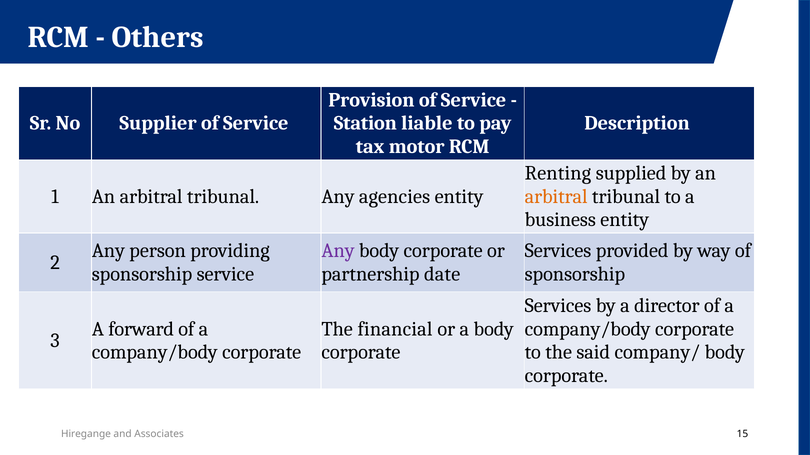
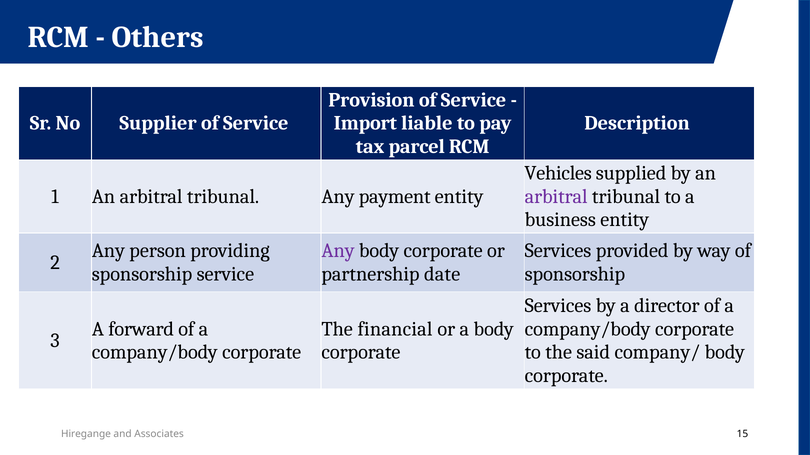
Station: Station -> Import (365, 123)
motor: motor -> parcel (417, 147)
Renting: Renting -> Vehicles (558, 173)
agencies: agencies -> payment (395, 197)
arbitral colour: orange -> purple (556, 197)
